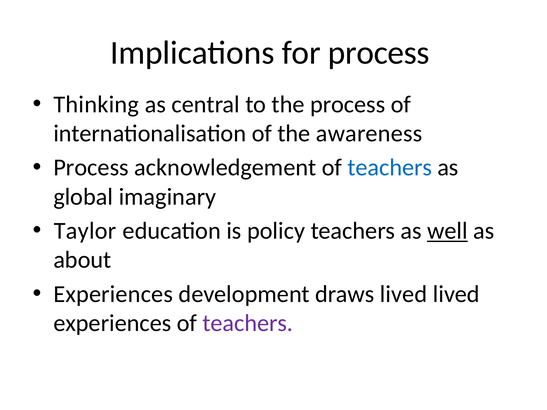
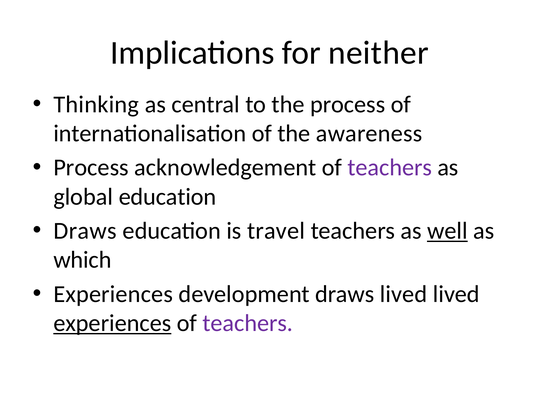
for process: process -> neither (378, 53)
teachers colour: blue -> purple (390, 168)
global imaginary: imaginary -> education (168, 197)
Taylor: Taylor -> Draws (85, 231)
policy: policy -> travel (276, 231)
about: about -> which (82, 260)
experiences underline: none -> present (112, 323)
